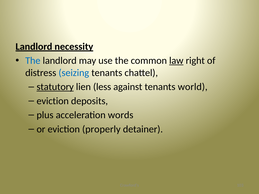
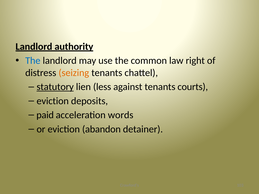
necessity: necessity -> authority (74, 47)
law underline: present -> none (176, 61)
seizing colour: blue -> orange (74, 73)
world: world -> courts (193, 87)
plus: plus -> paid (45, 115)
properly: properly -> abandon (101, 129)
